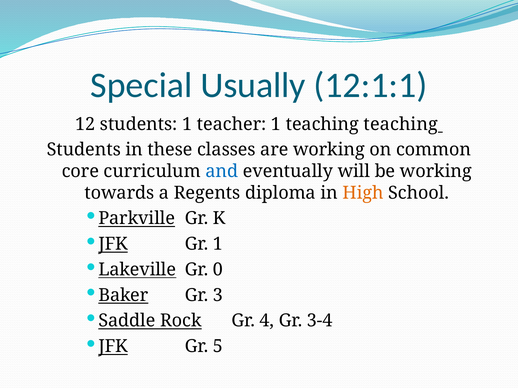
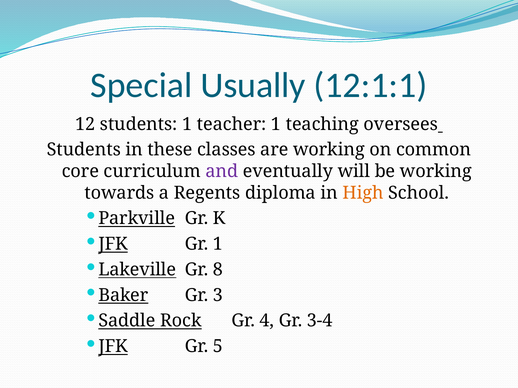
teaching teaching: teaching -> oversees (401, 124)
and colour: blue -> purple (222, 171)
0: 0 -> 8 (218, 270)
